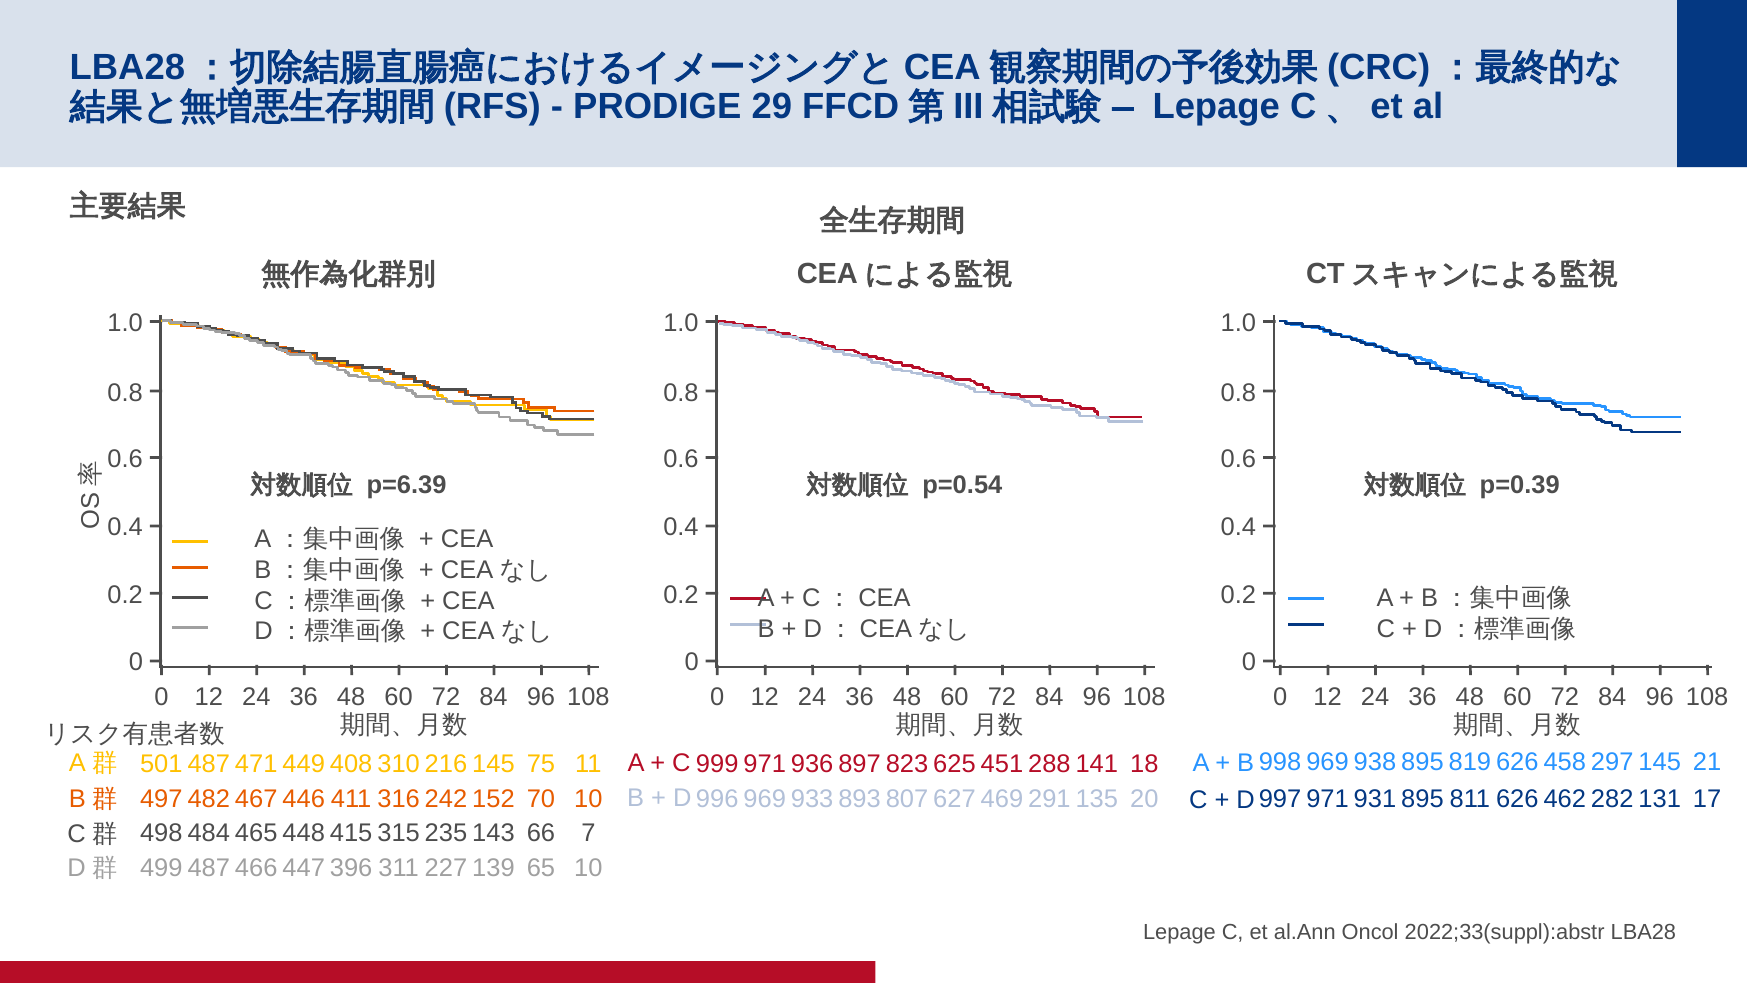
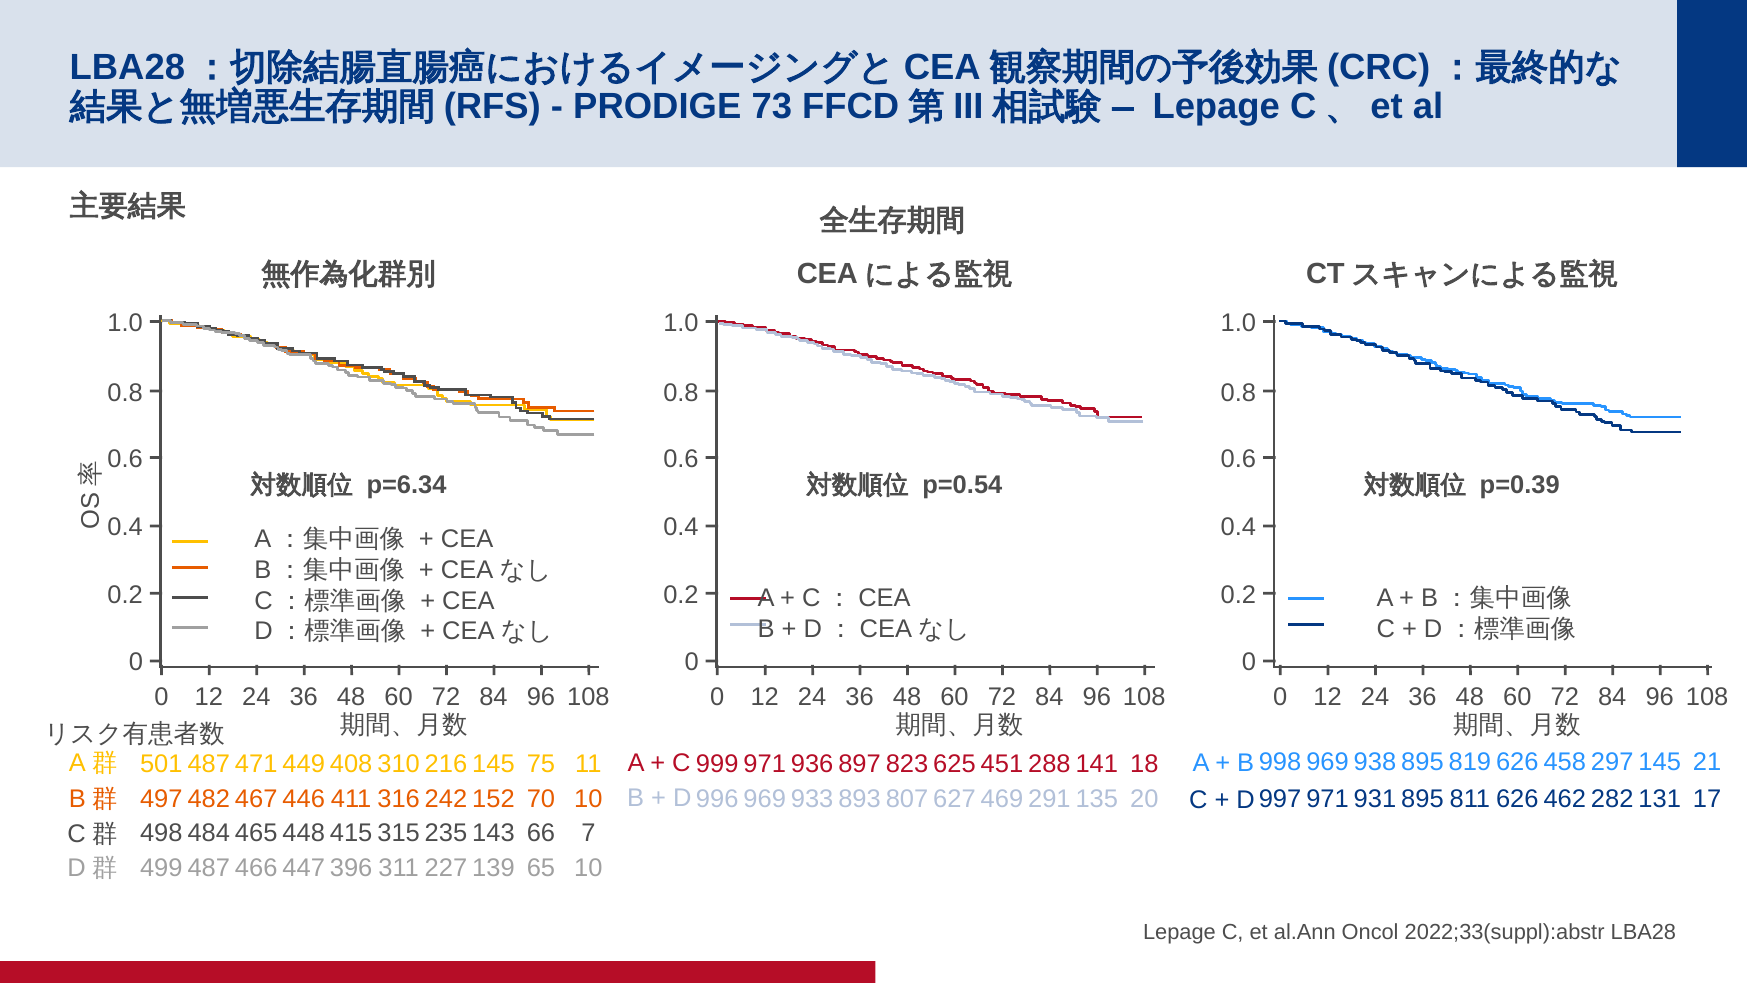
29: 29 -> 73 (772, 106)
p=6.39: p=6.39 -> p=6.34 (407, 485)
